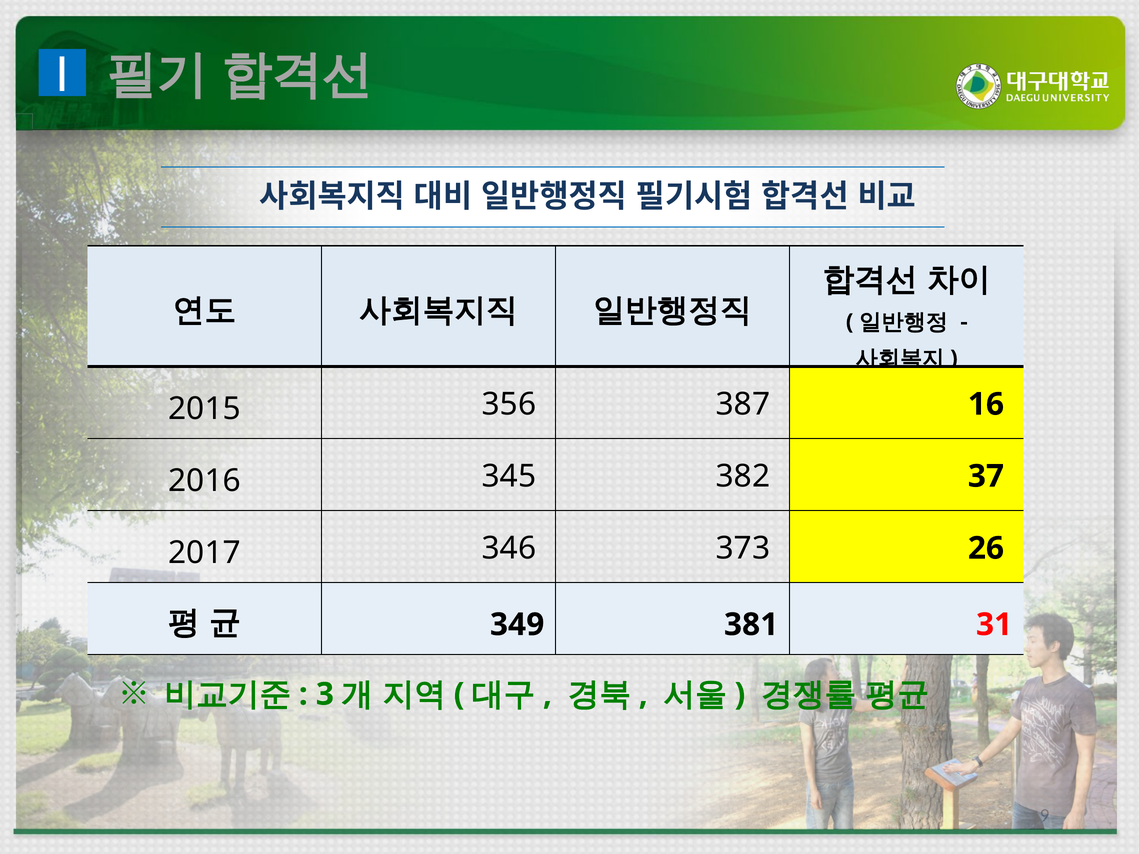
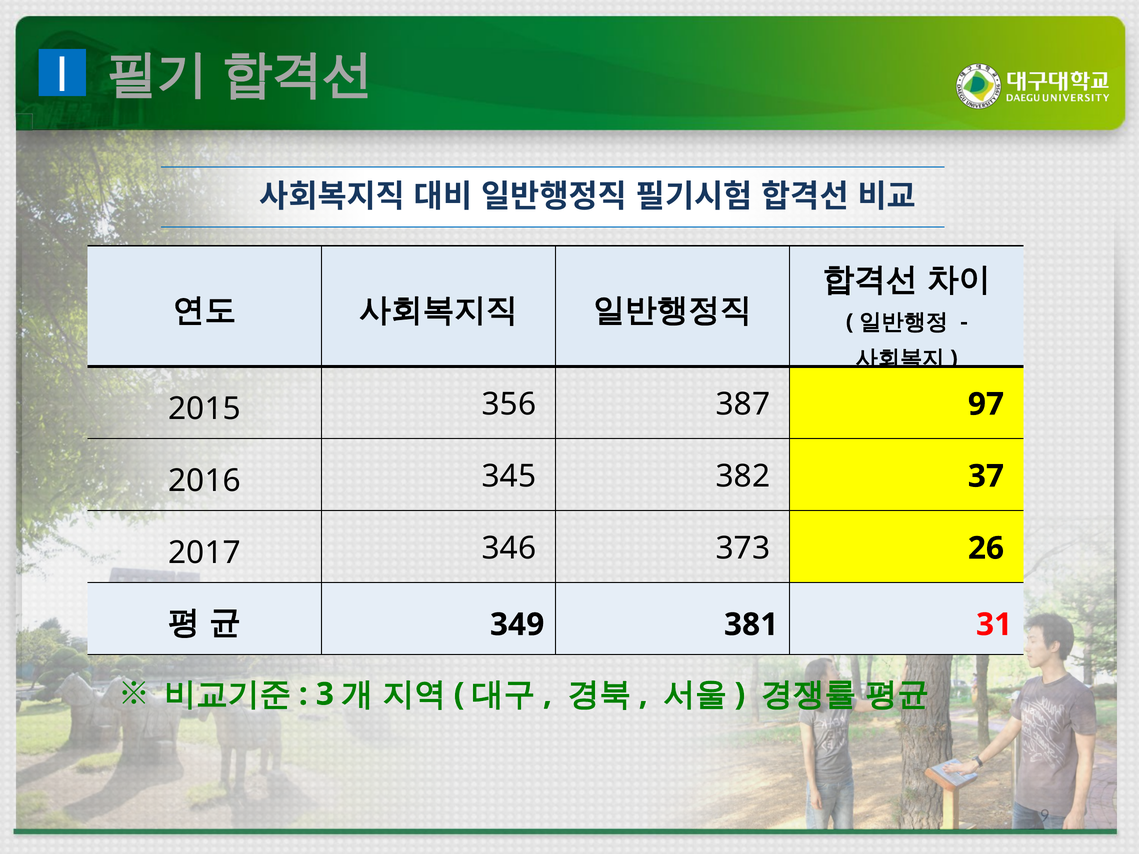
16: 16 -> 97 (986, 404)
